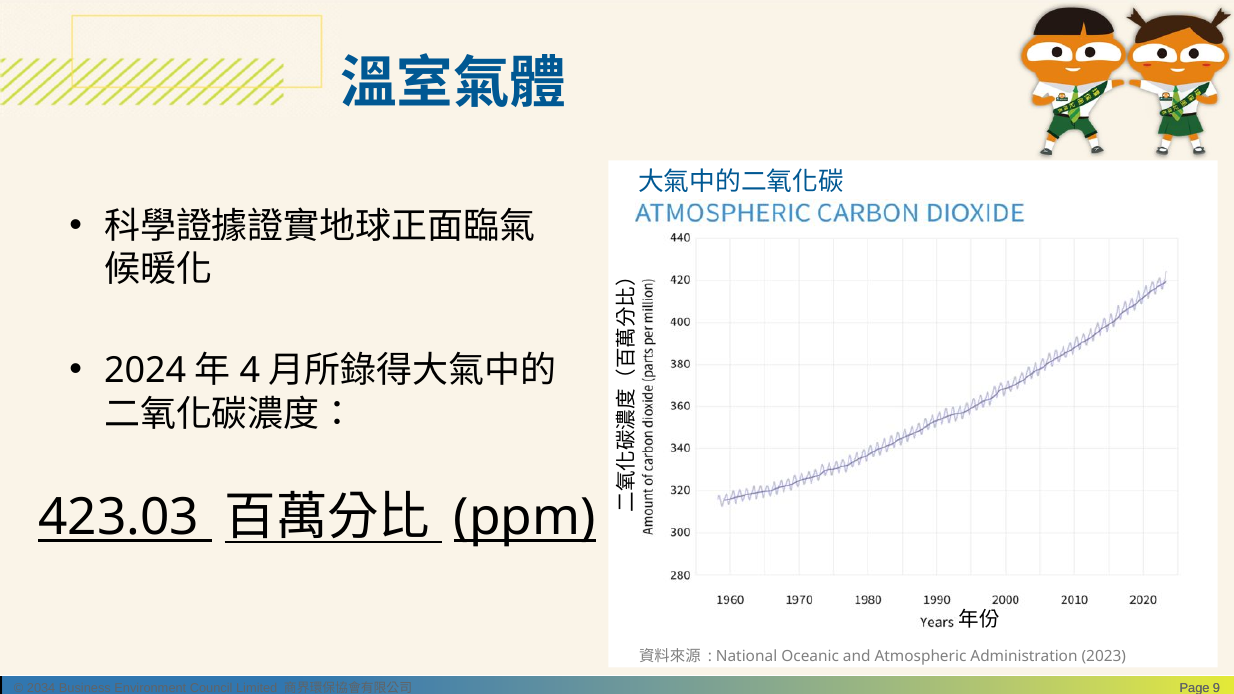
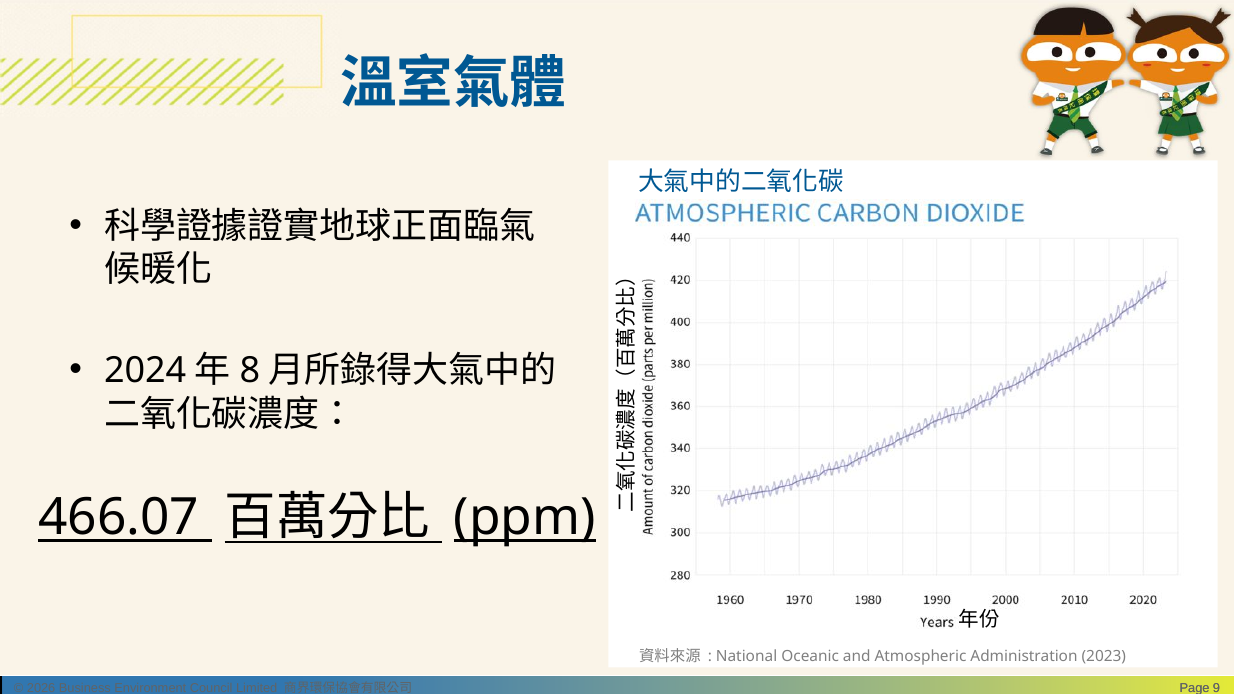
4: 4 -> 8 (250, 371)
423.03: 423.03 -> 466.07 (119, 517)
2034: 2034 -> 2026 (41, 688)
